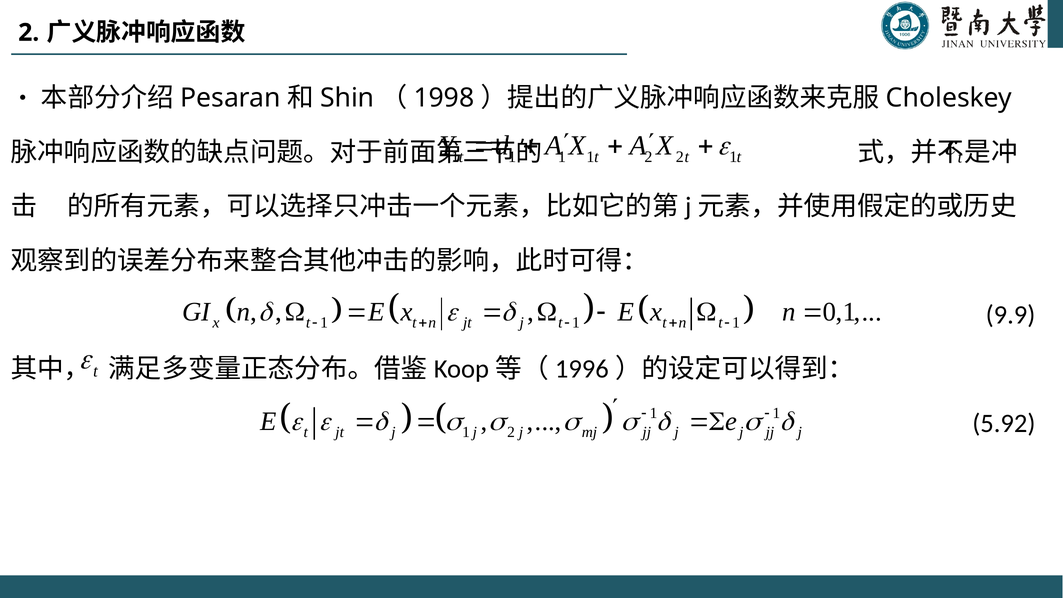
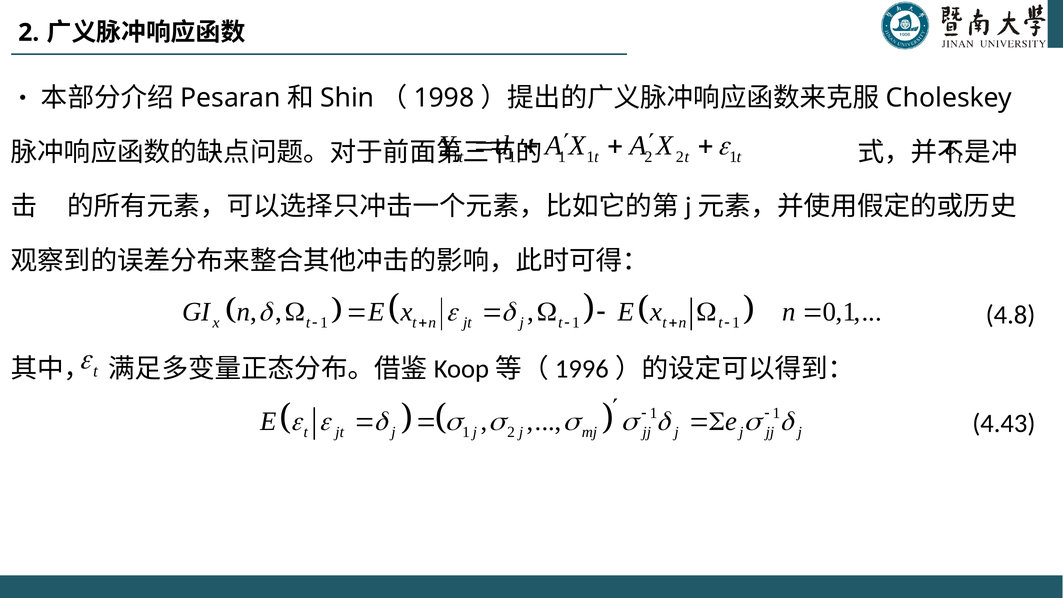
9.9: 9.9 -> 4.8 (1011, 315)
5.92: 5.92 -> 4.43 (1004, 424)
